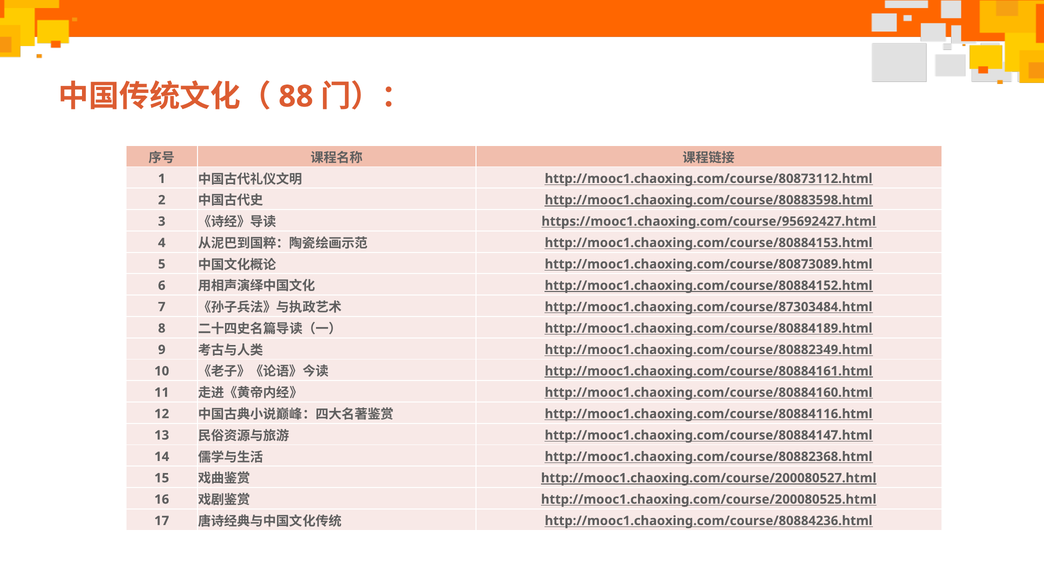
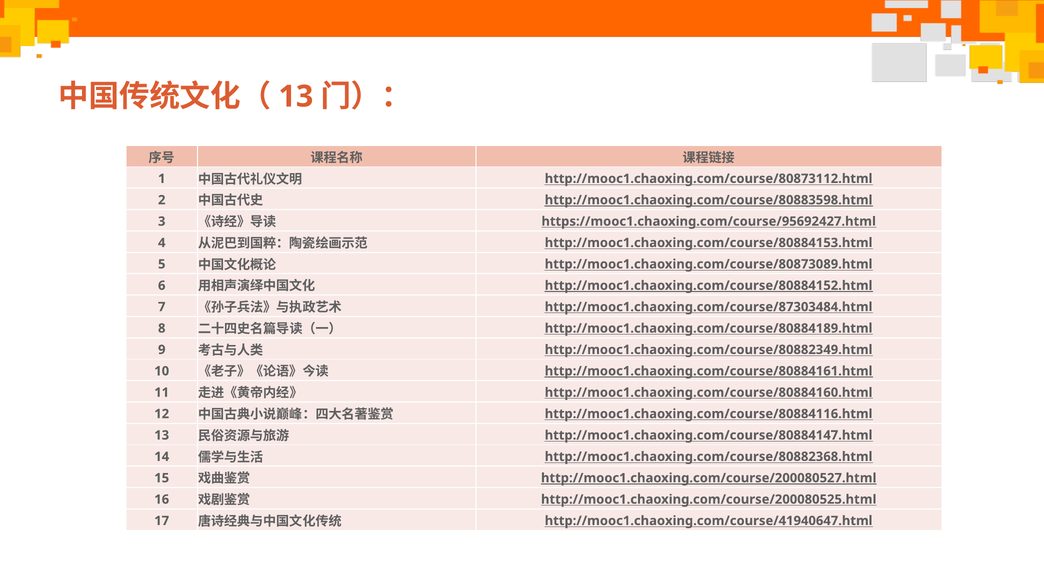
88: 88 -> 13 (296, 97)
http://mooc1.chaoxing.com/course/80884236.html: http://mooc1.chaoxing.com/course/80884236.html -> http://mooc1.chaoxing.com/course/41940647.html (709, 521)
